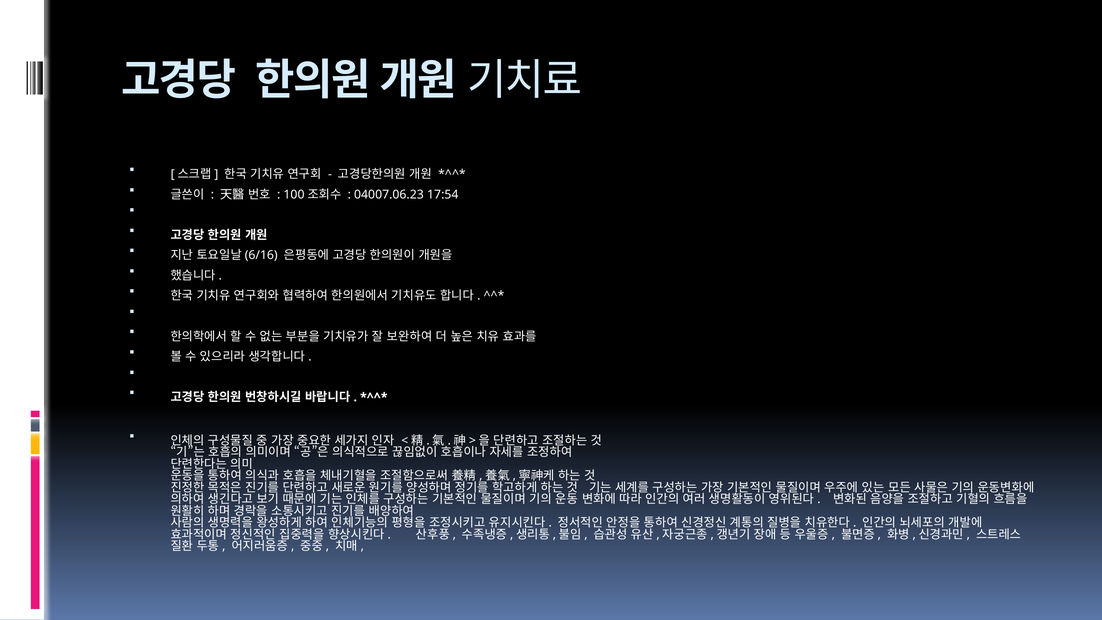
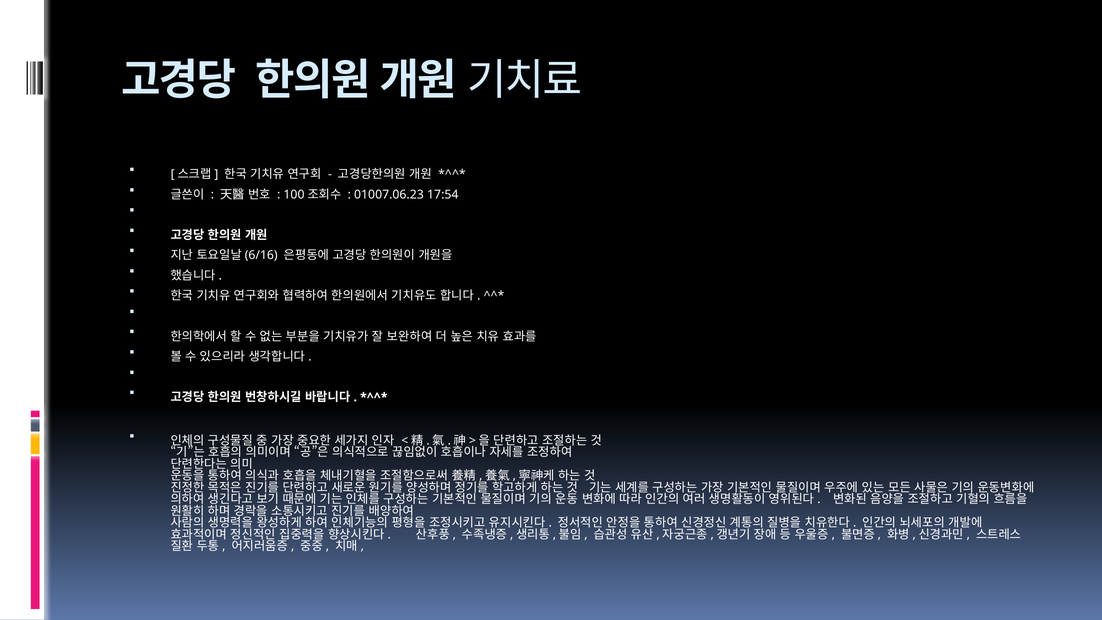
04007.06.23: 04007.06.23 -> 01007.06.23 (389, 195)
